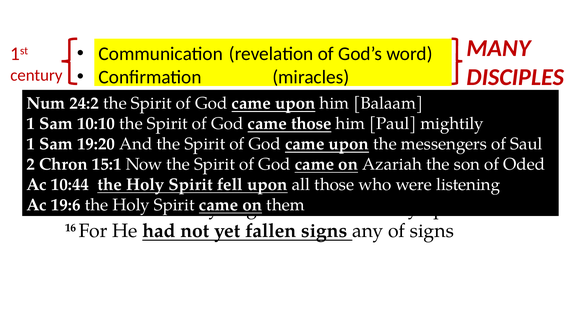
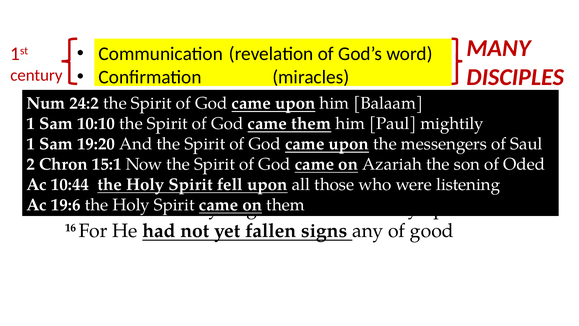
came those: those -> them (311, 124)
of signs: signs -> good (432, 231)
